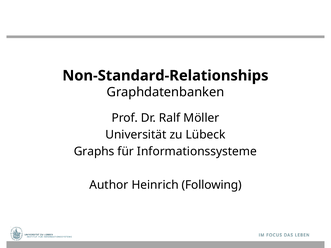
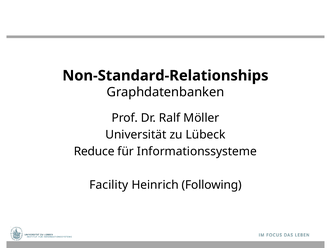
Graphs: Graphs -> Reduce (94, 152)
Author: Author -> Facility (109, 185)
